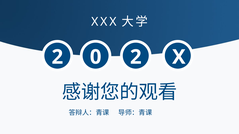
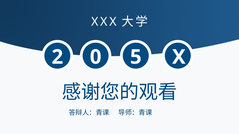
0 2: 2 -> 5 (136, 57)
